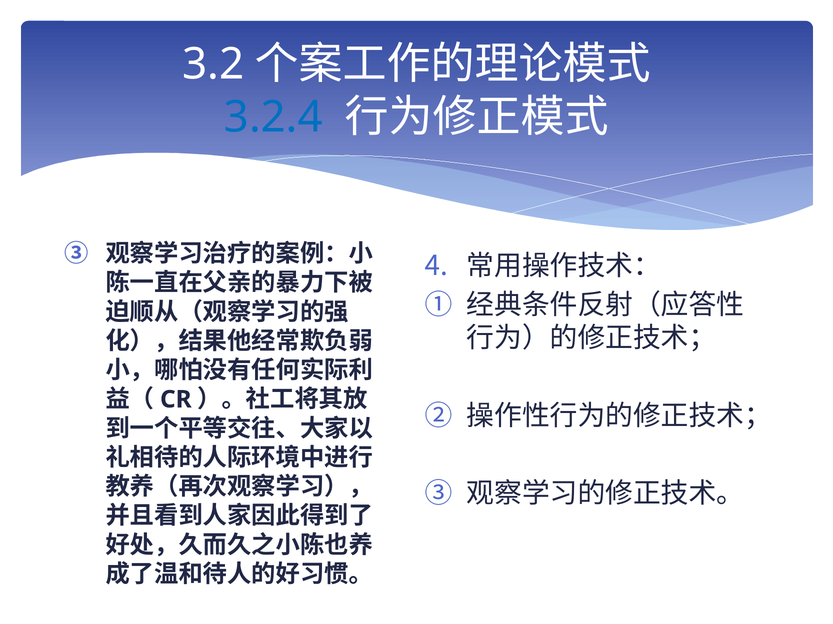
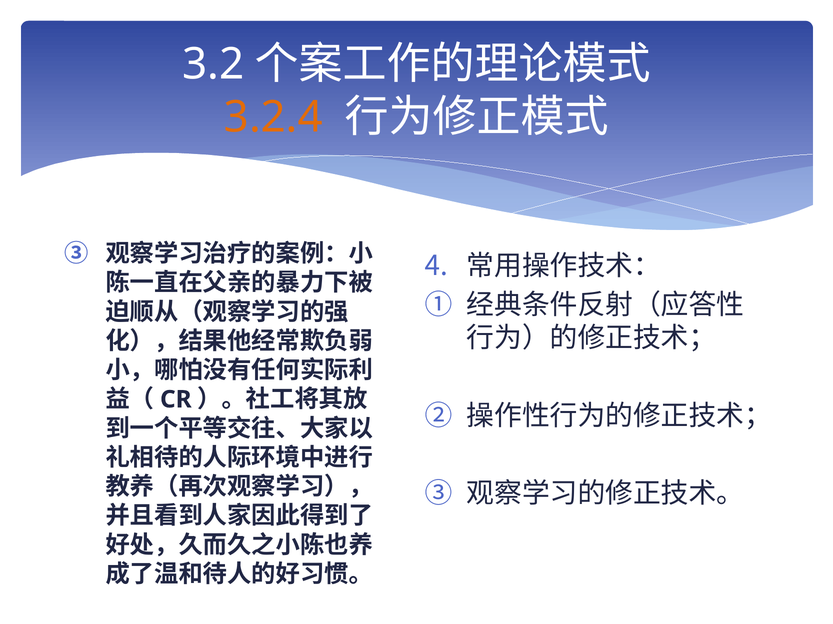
3.2.4 colour: blue -> orange (273, 117)
